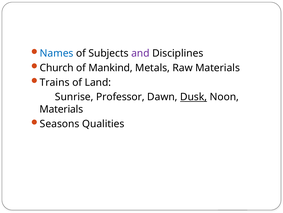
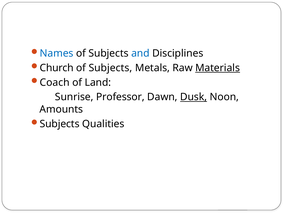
and colour: purple -> blue (140, 53)
Mankind: Mankind -> Subjects (110, 68)
Materials underline: none -> present (218, 68)
Trains: Trains -> Coach (55, 82)
Materials: Materials -> Amounts (61, 109)
Seasons: Seasons -> Subjects (60, 123)
